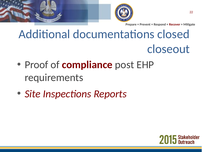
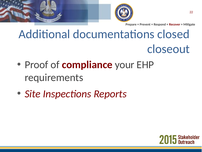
post: post -> your (125, 65)
